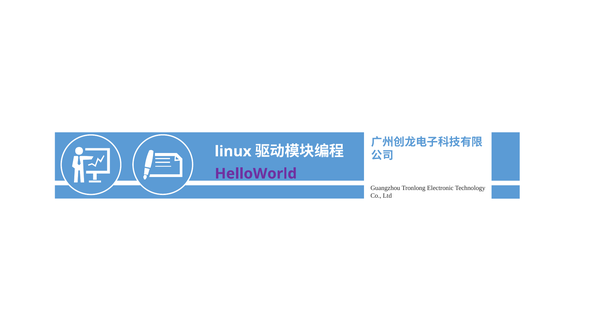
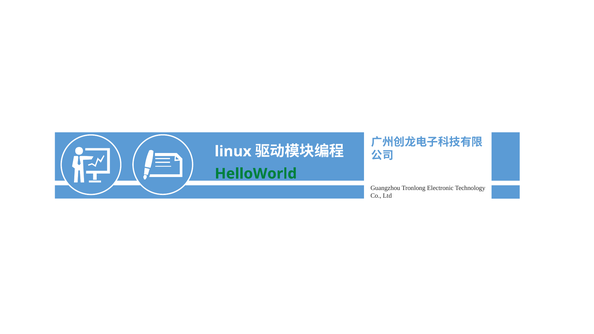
HelloWorld colour: purple -> green (256, 174)
